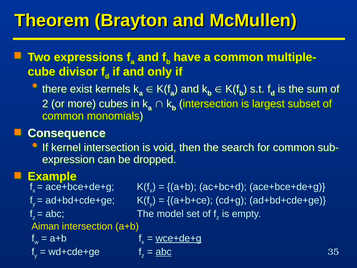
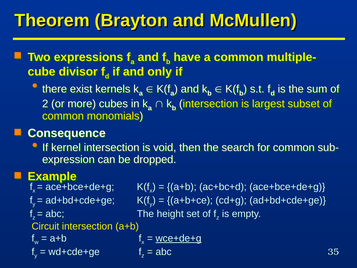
model: model -> height (170, 214)
Aiman: Aiman -> Circuit (45, 226)
abc underline: present -> none (164, 252)
